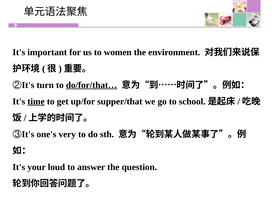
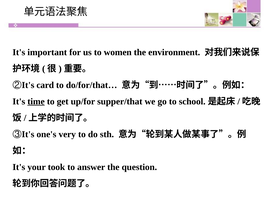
turn: turn -> card (45, 85)
do/for/that… underline: present -> none (92, 85)
loud: loud -> took (56, 167)
